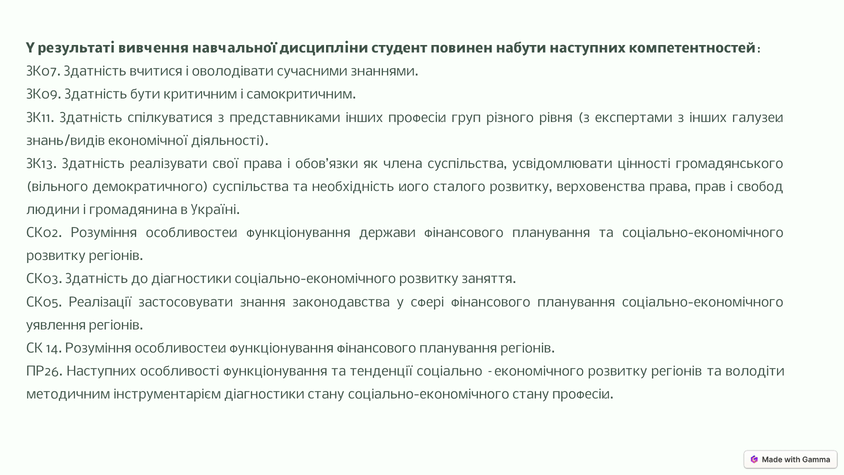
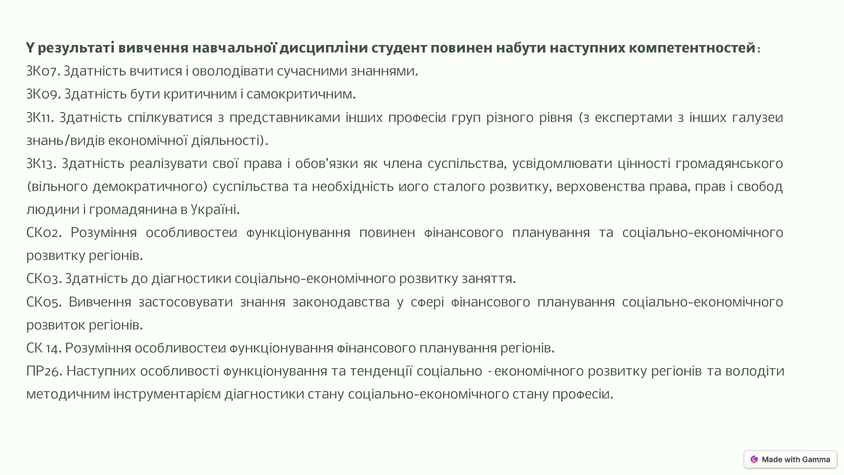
функціонування держави: держави -> повинен (387, 233)
СК05 Реалізації: Реалізації -> Вивчення (100, 302)
уявлення: уявлення -> розвиток (56, 325)
